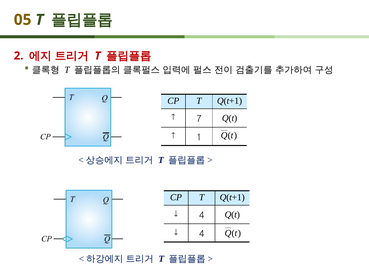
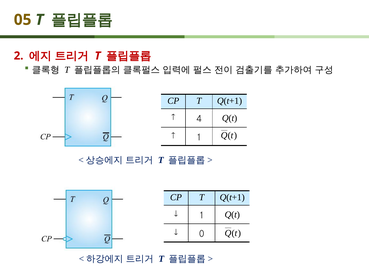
7: 7 -> 4 (199, 119)
4: 4 -> 1 (202, 215)
4: 4 -> 0 (202, 234)
